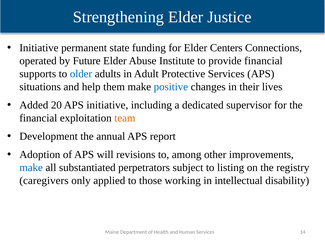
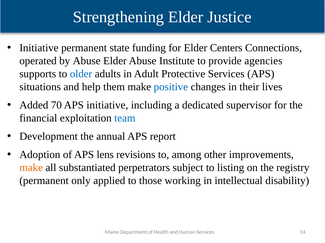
by Future: Future -> Abuse (87, 61)
provide financial: financial -> agencies (263, 61)
20: 20 -> 70 (56, 105)
team colour: orange -> blue (125, 118)
will: will -> lens (105, 155)
make colour: blue -> orange (31, 168)
caregivers: caregivers -> permanent (44, 181)
